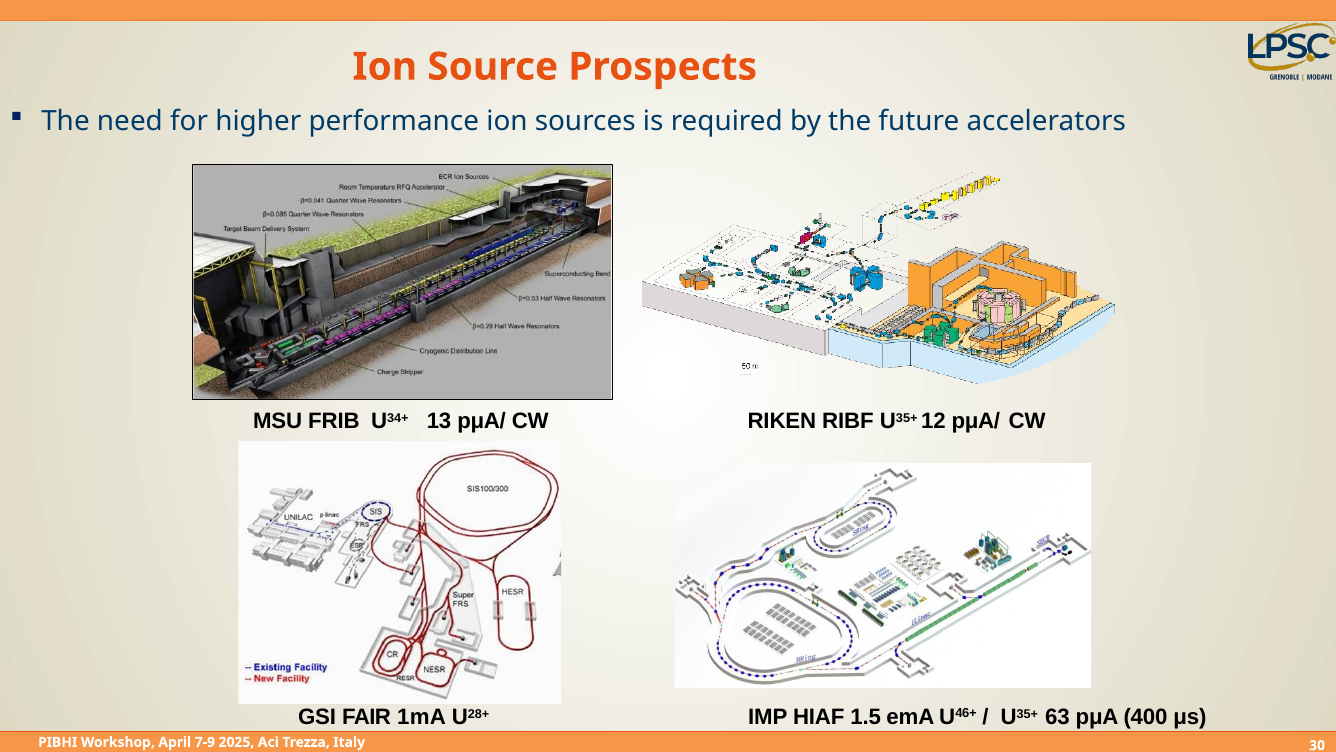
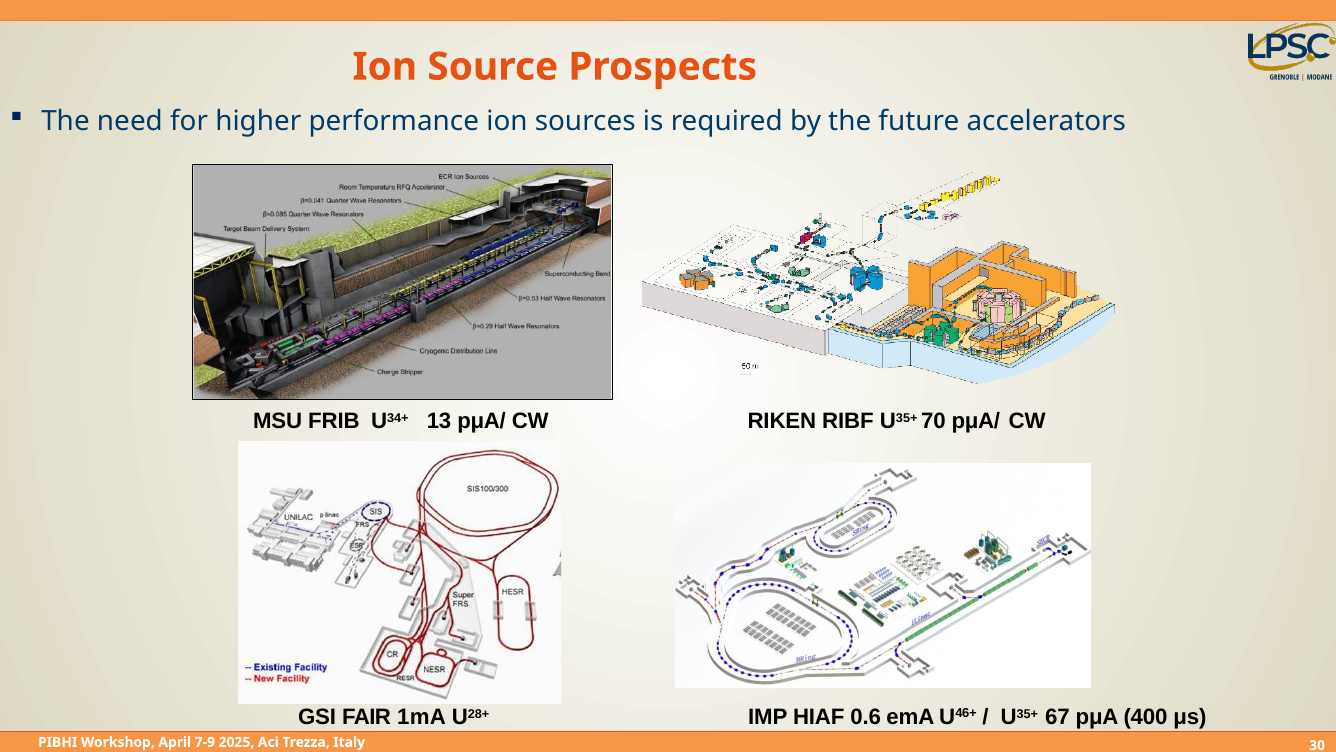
12: 12 -> 70 (933, 421)
1.5: 1.5 -> 0.6 (866, 716)
63: 63 -> 67 (1057, 716)
